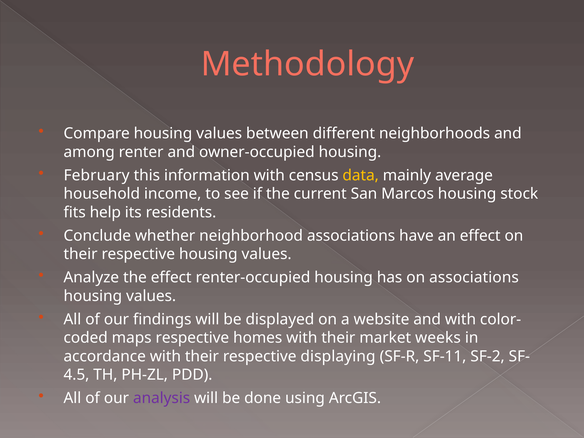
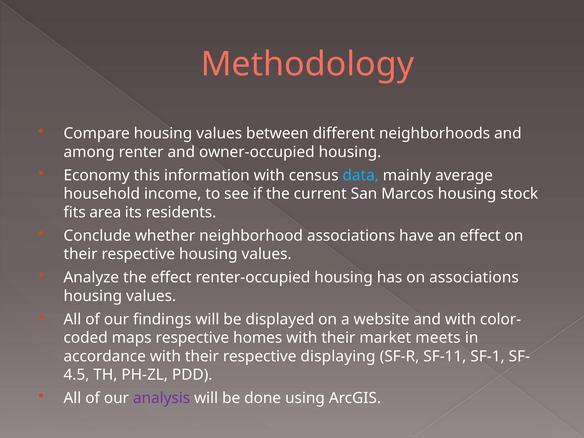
February: February -> Economy (97, 175)
data colour: yellow -> light blue (361, 175)
help: help -> area (105, 212)
weeks: weeks -> meets (438, 338)
SF-2: SF-2 -> SF-1 (488, 356)
